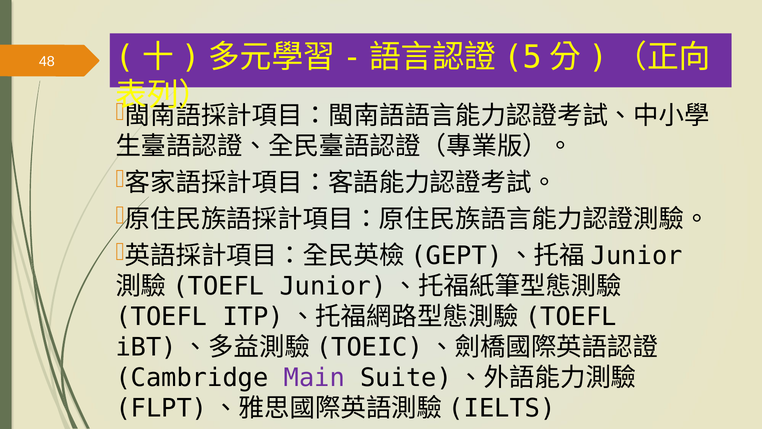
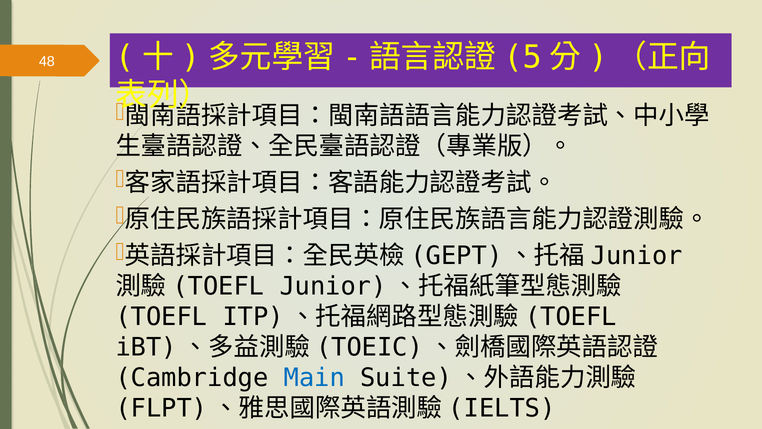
Main colour: purple -> blue (314, 378)
